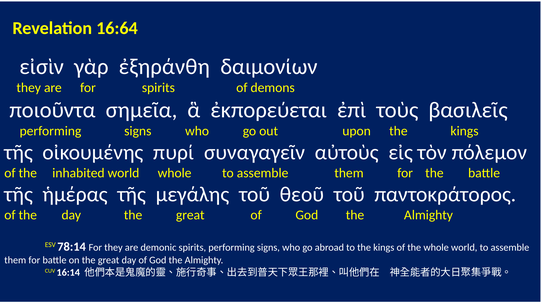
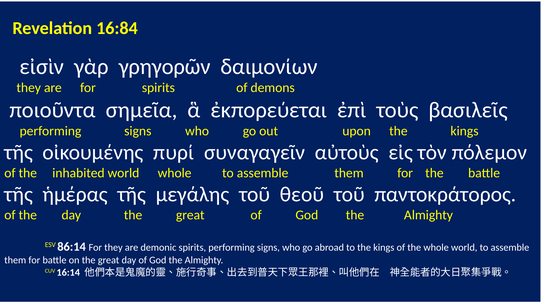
16:64: 16:64 -> 16:84 (117, 28)
ἐξηράνθη: ἐξηράνθη -> γρηγορῶν (165, 67)
78:14: 78:14 -> 86:14 (72, 247)
